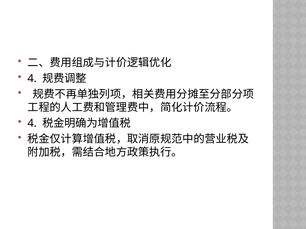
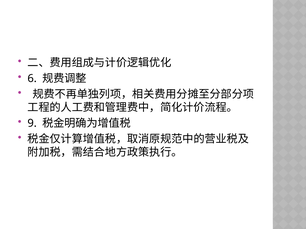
4: 4 -> 6 (32, 79)
4: 4 -> 9 (32, 123)
